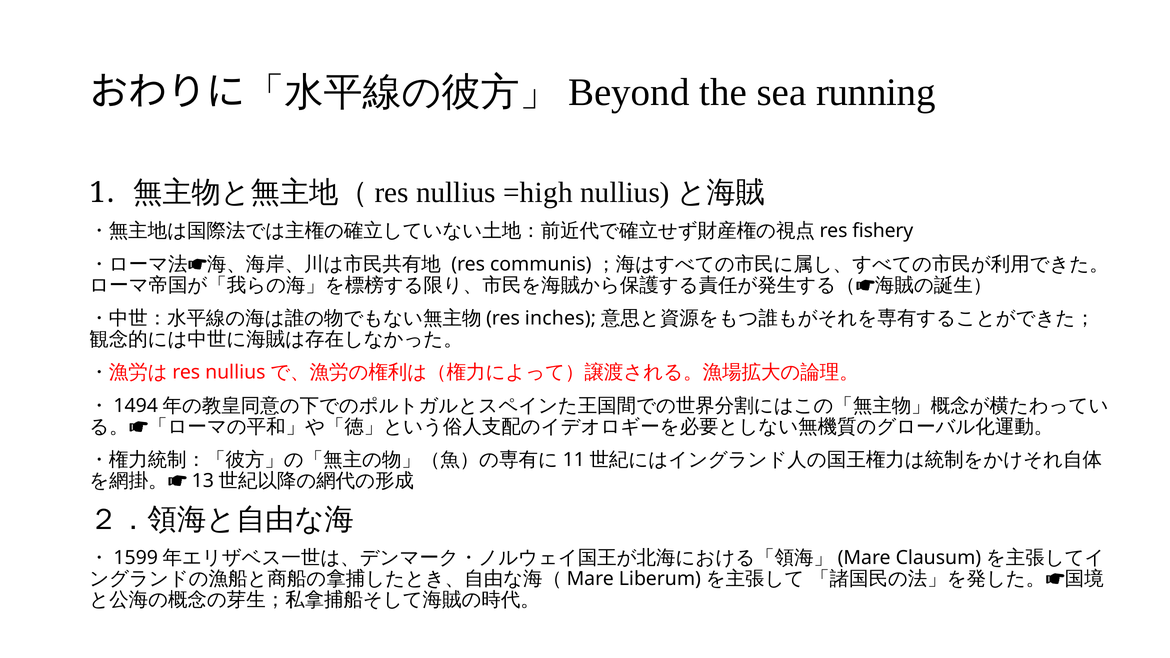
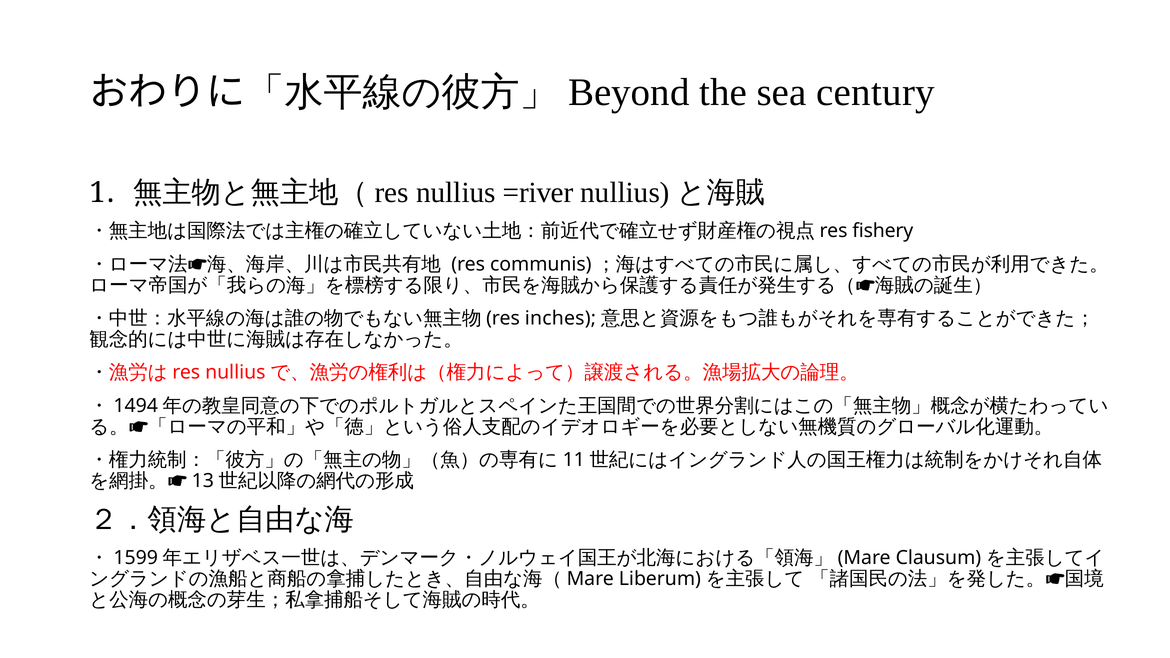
running: running -> century (876, 93)
=high: =high -> =river (538, 192)
